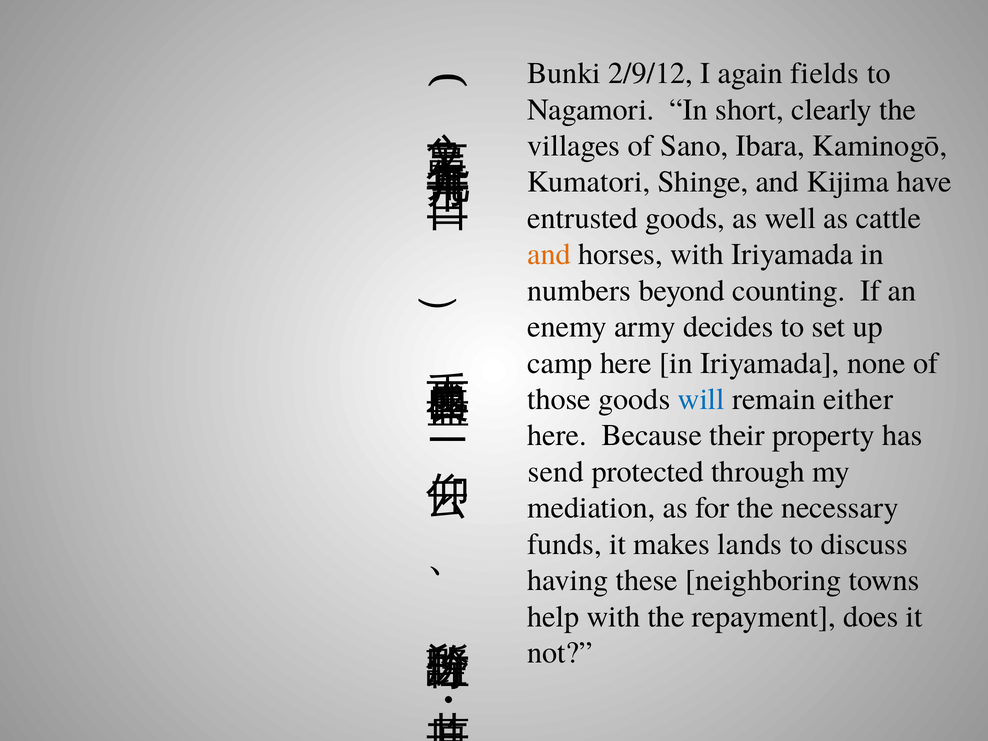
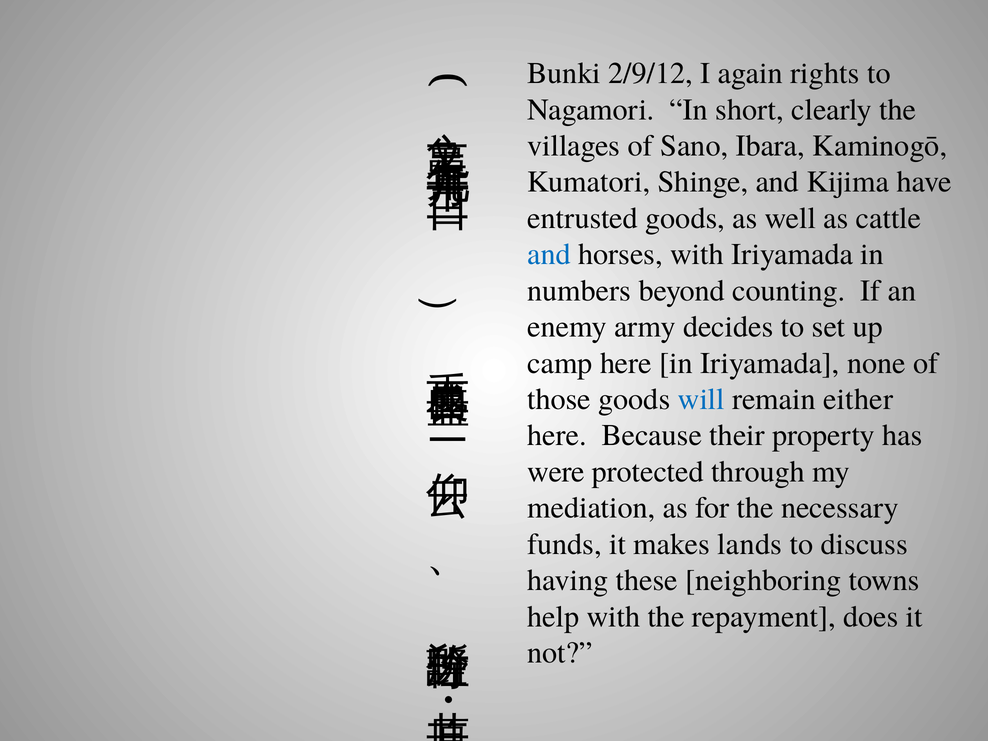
fields: fields -> rights (825, 73)
and colour: orange -> blue (549, 254)
send: send -> were (556, 472)
